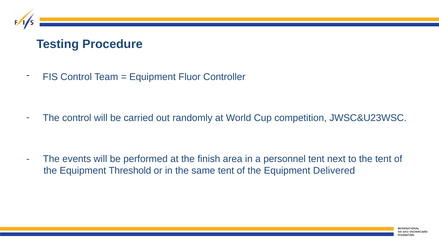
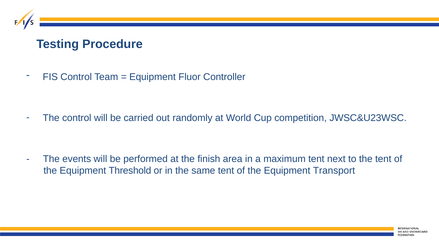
personnel: personnel -> maximum (285, 159)
Delivered: Delivered -> Transport (334, 170)
